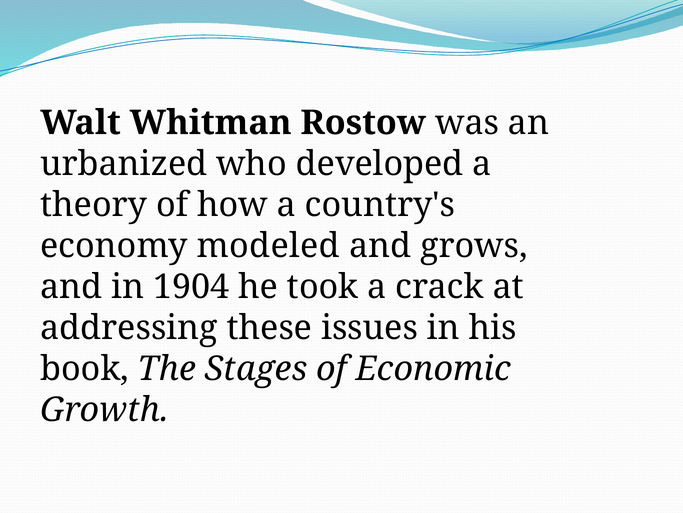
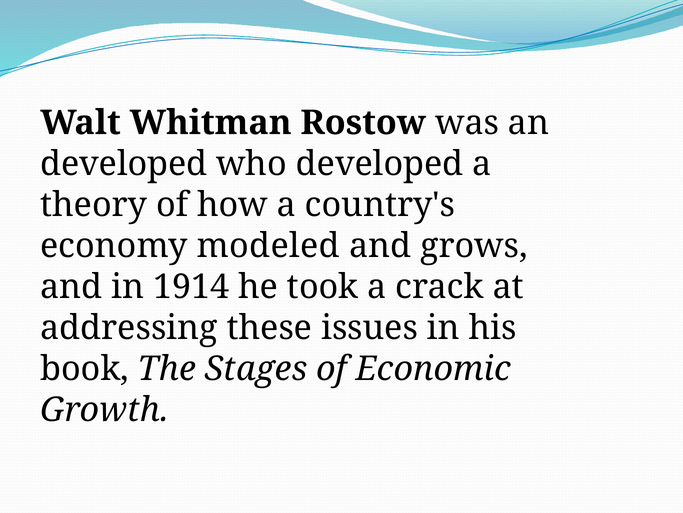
urbanized: urbanized -> developed (124, 164)
1904: 1904 -> 1914 (191, 287)
